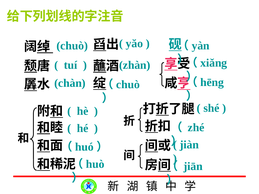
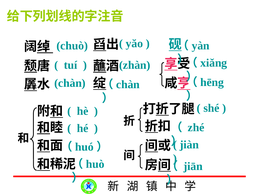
chuò: chuò -> chàn (128, 85)
